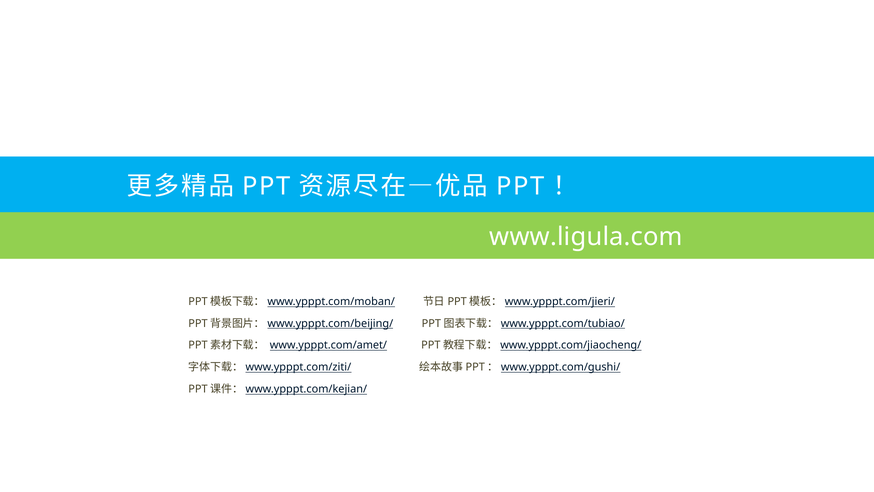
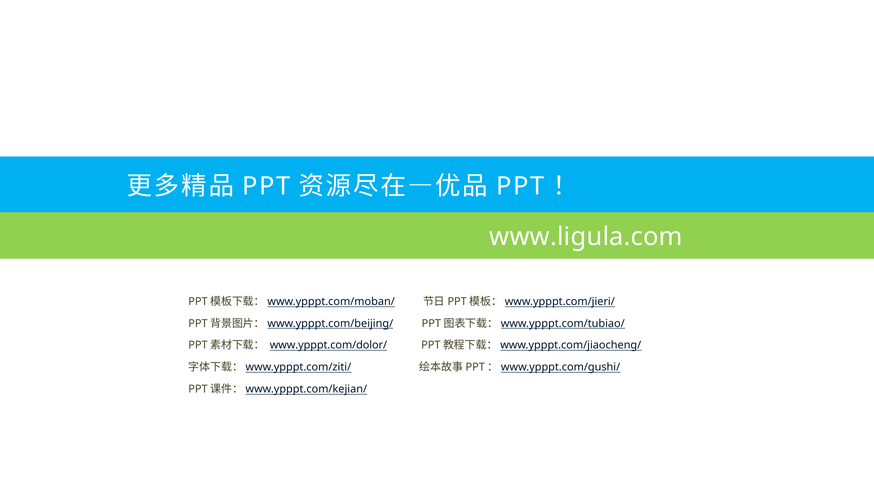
www.ypppt.com/amet/: www.ypppt.com/amet/ -> www.ypppt.com/dolor/ (328, 345)
